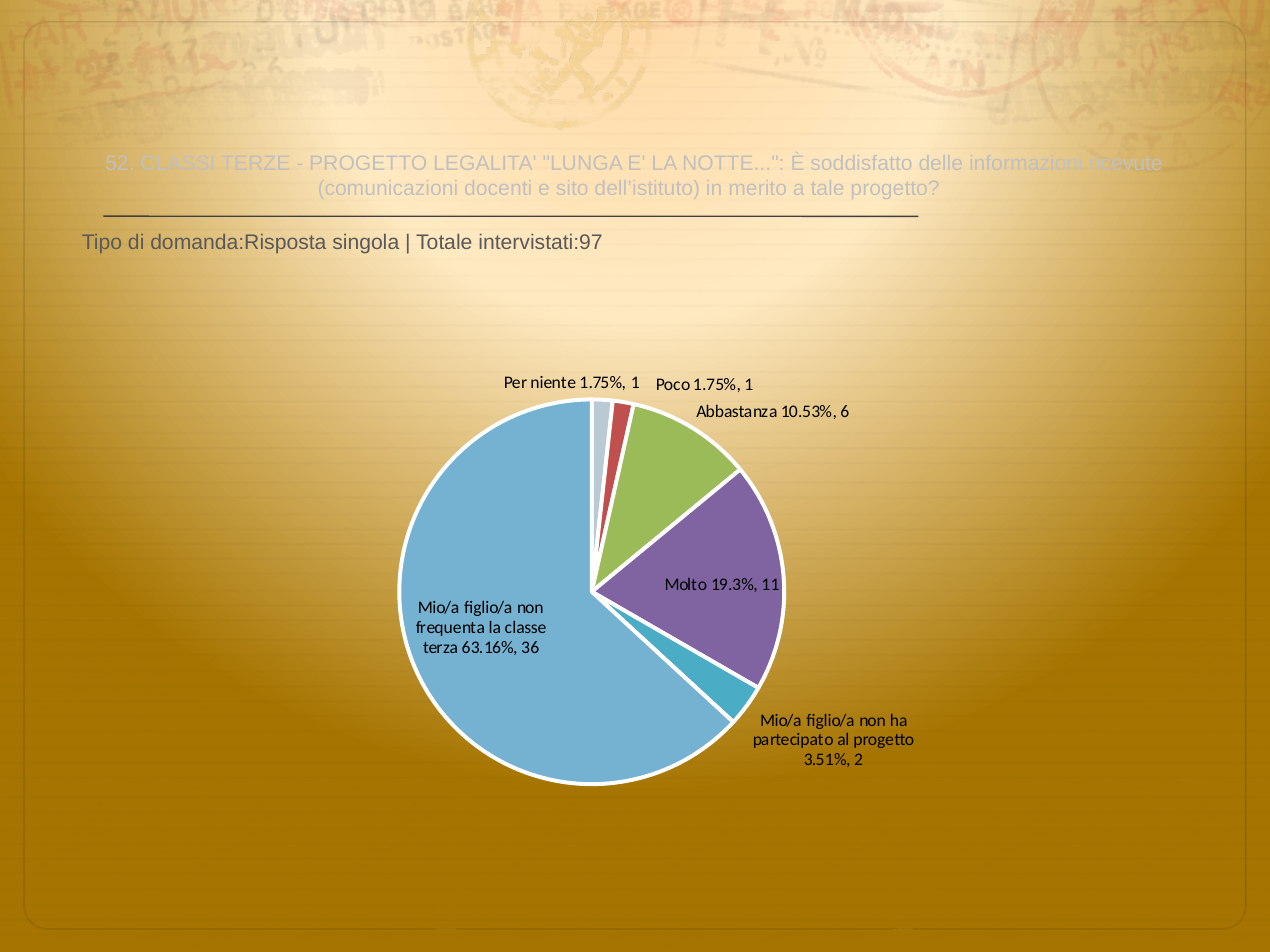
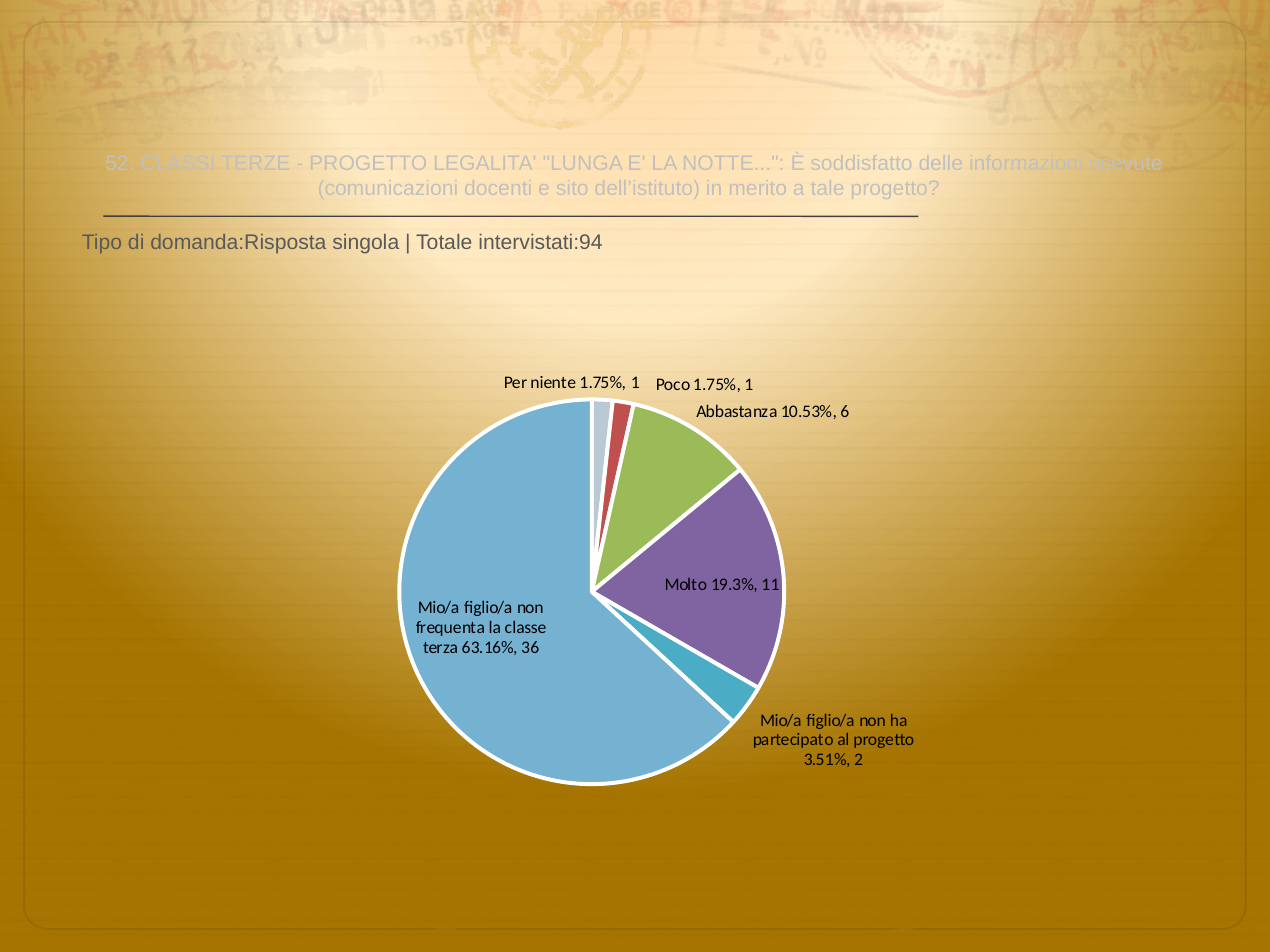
intervistati:97: intervistati:97 -> intervistati:94 (541, 243)
